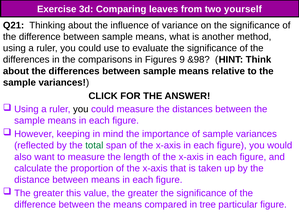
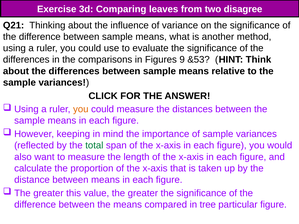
yourself: yourself -> disagree (243, 9)
&98: &98 -> &53 (199, 60)
you colour: black -> orange (81, 109)
